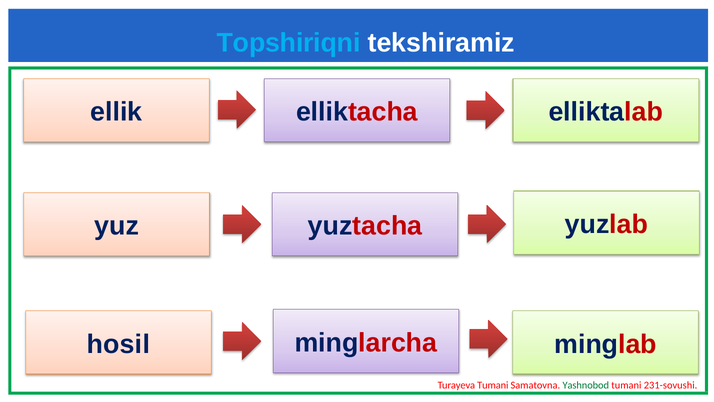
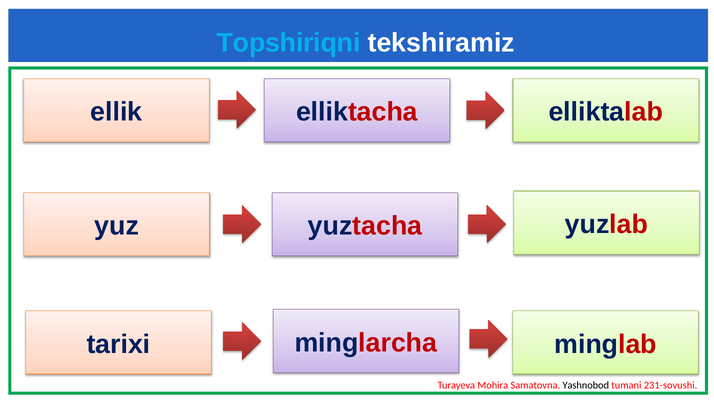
hosil: hosil -> tarixi (118, 344)
Turayeva Tumani: Tumani -> Mohira (493, 385)
Yashnobod colour: green -> black (586, 385)
